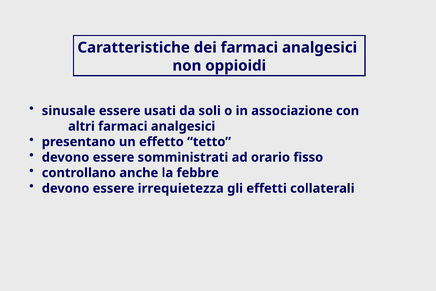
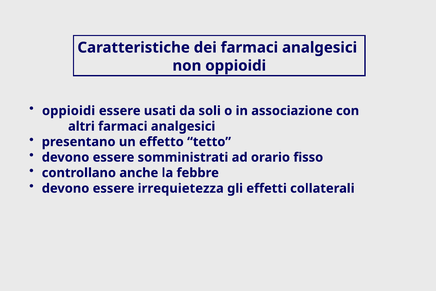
sinusale: sinusale -> oppioidi (69, 111)
